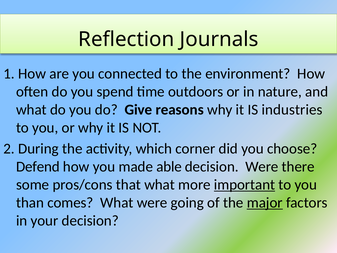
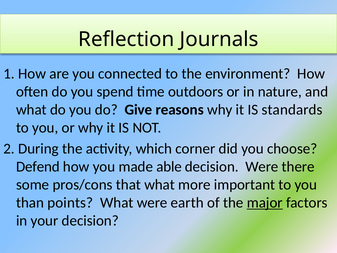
industries: industries -> standards (292, 110)
important underline: present -> none (245, 184)
comes: comes -> points (70, 202)
going: going -> earth (187, 202)
